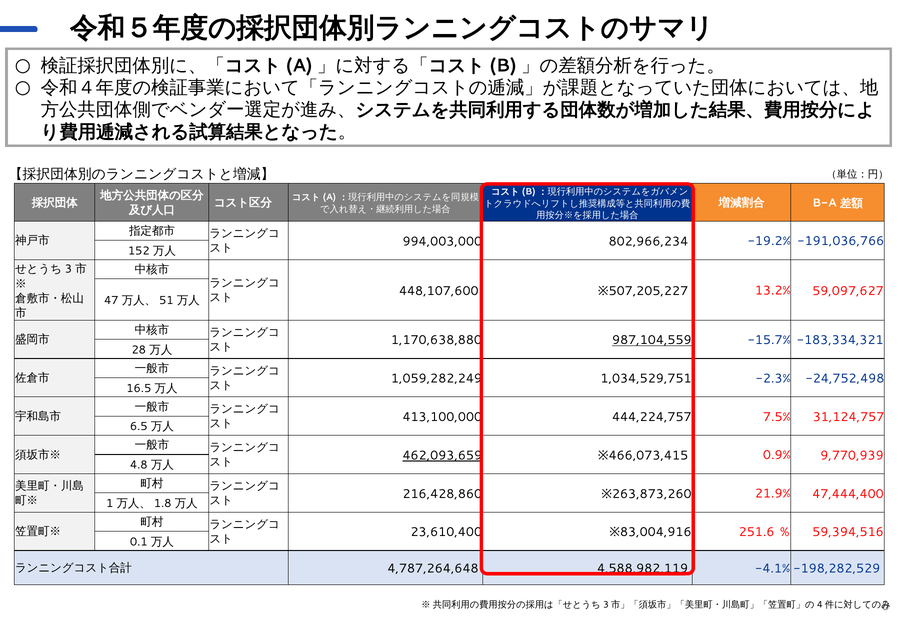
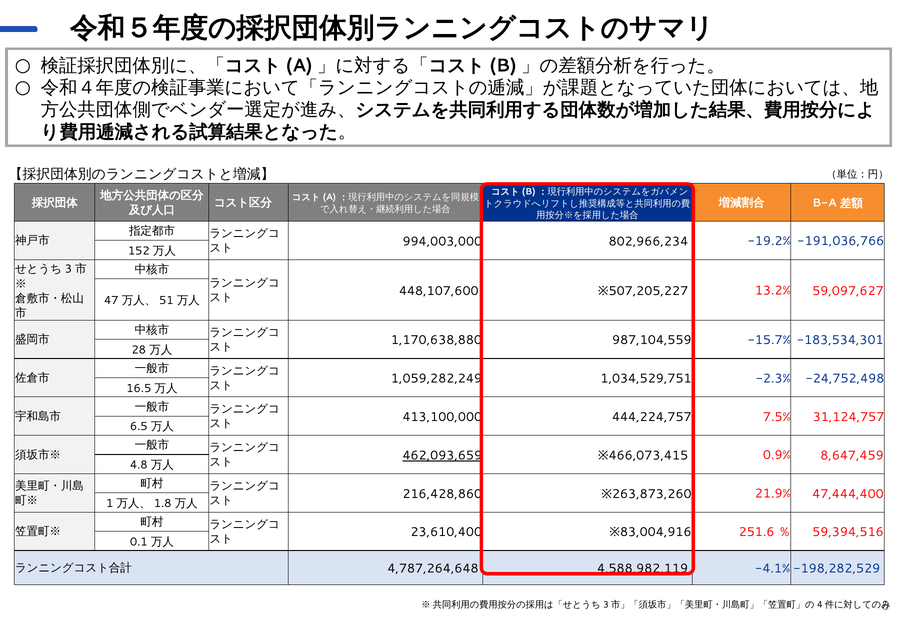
987,104,559 underline: present -> none (652, 340)
-183,334,321: -183,334,321 -> -183,534,301 (840, 340)
9,770,939: 9,770,939 -> 8,647,459 (852, 455)
